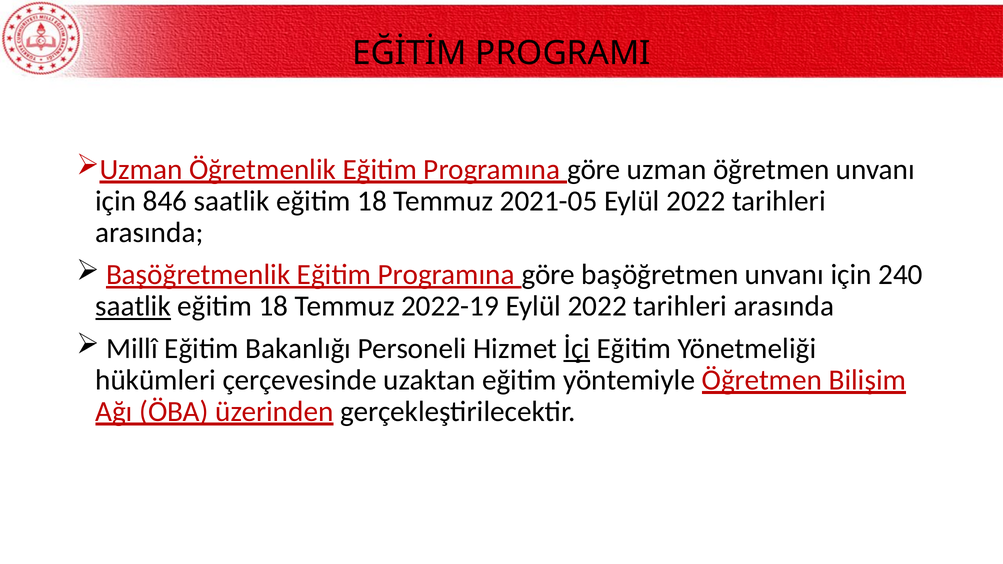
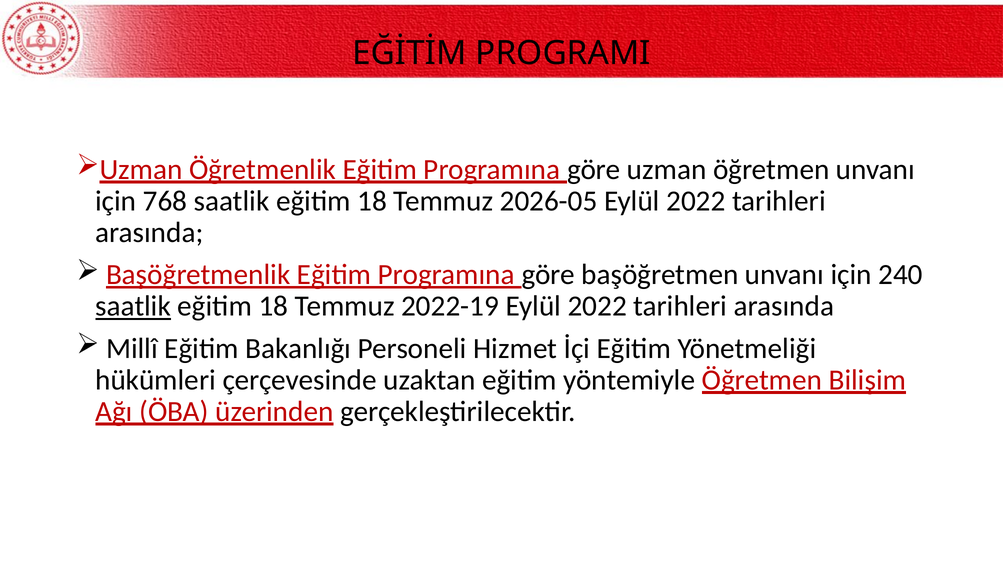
846: 846 -> 768 (165, 201)
2021-05: 2021-05 -> 2026-05 (549, 201)
İçi underline: present -> none (577, 348)
